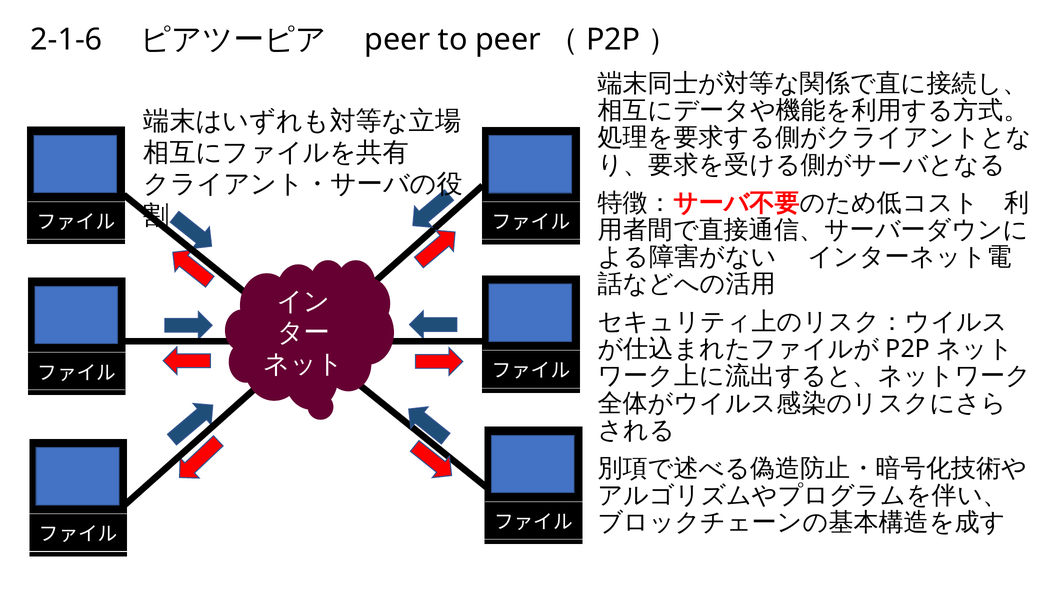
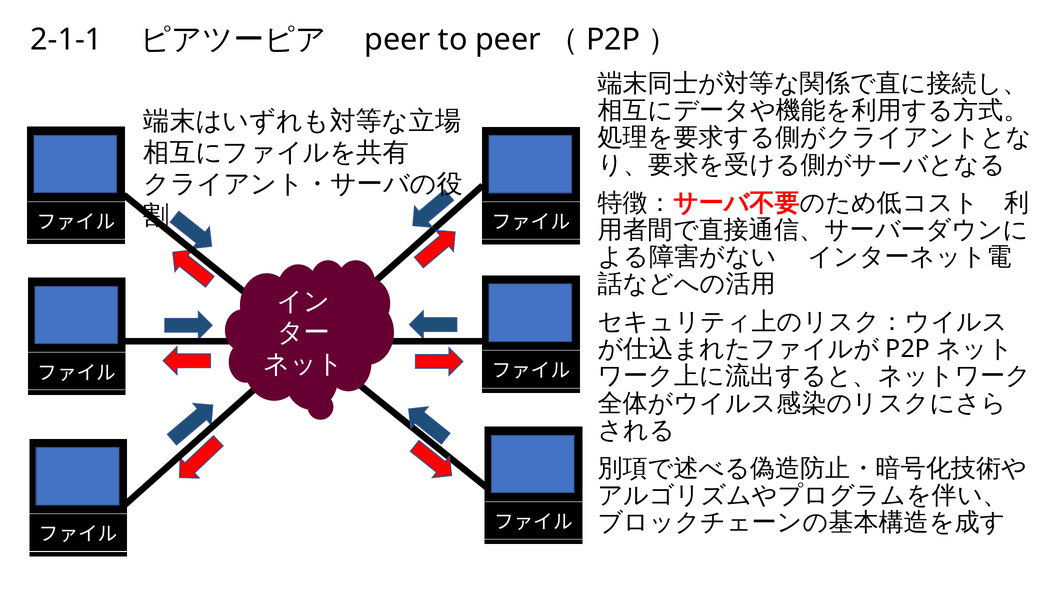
2-1-6: 2-1-6 -> 2-1-1 (66, 40)
